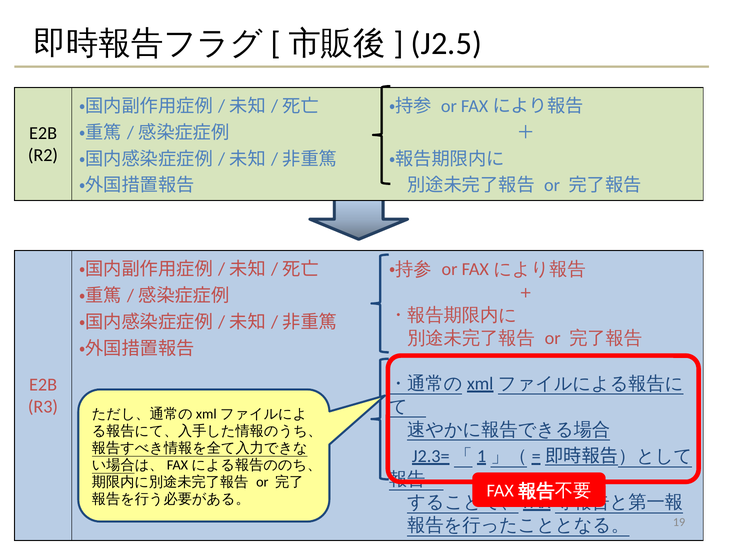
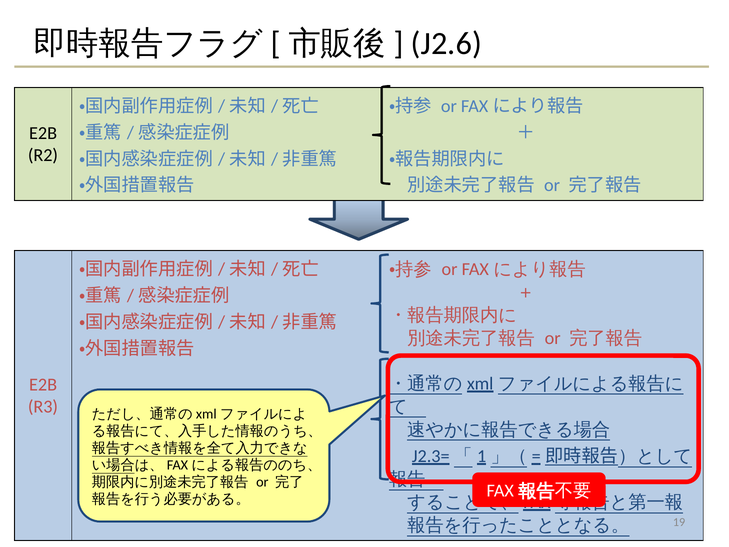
J2.5: J2.5 -> J2.6 (446, 43)
